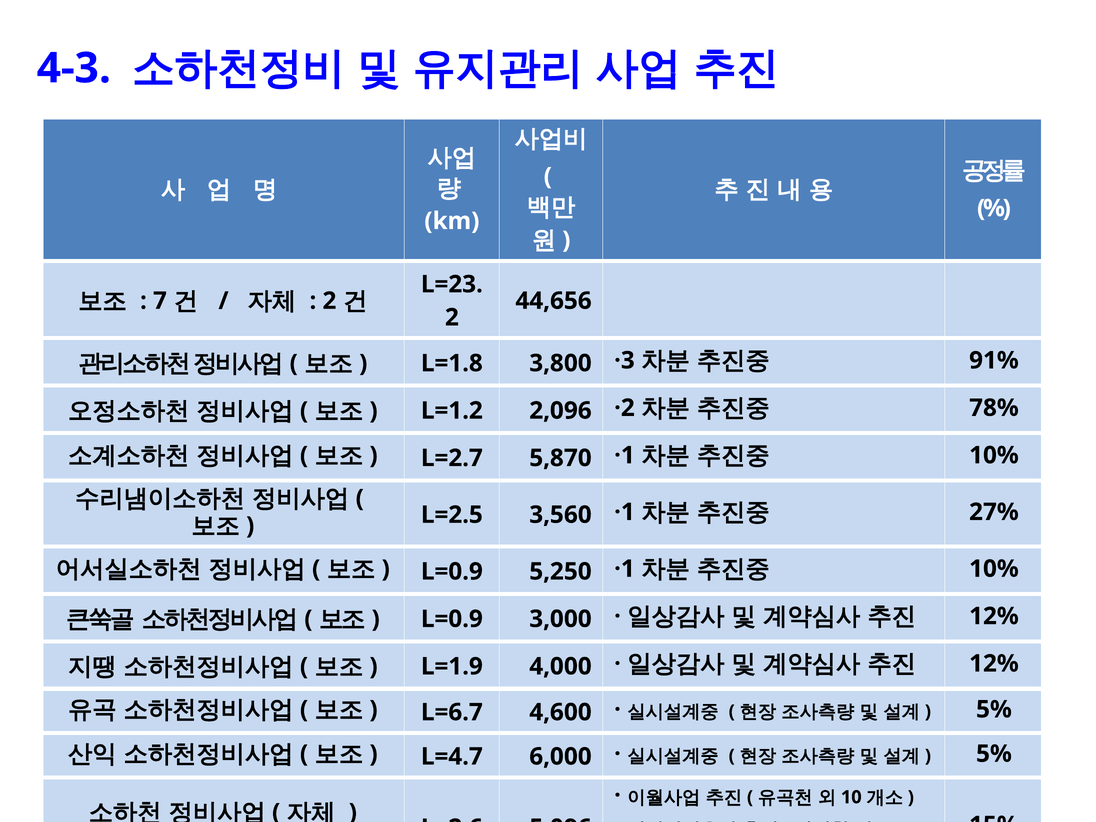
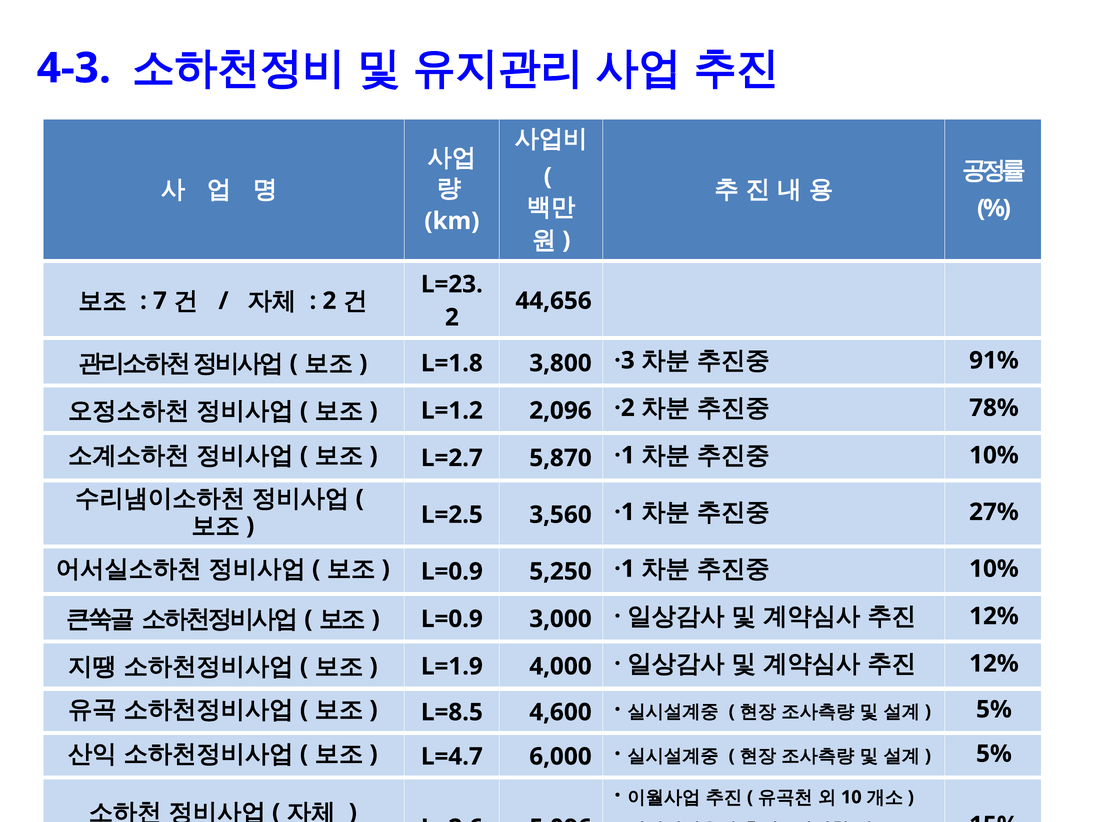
L=6.7: L=6.7 -> L=8.5 (452, 712)
